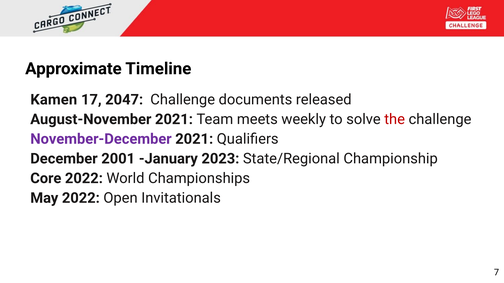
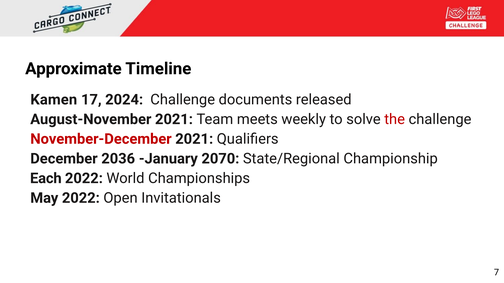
2047: 2047 -> 2024 (124, 100)
November-December colour: purple -> red (101, 139)
2001: 2001 -> 2036 (118, 159)
2023: 2023 -> 2070 (220, 159)
Core: Core -> Each (46, 179)
